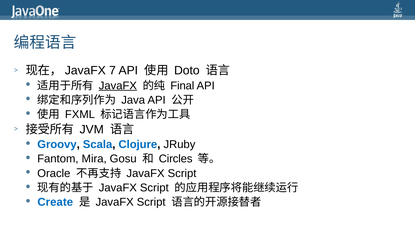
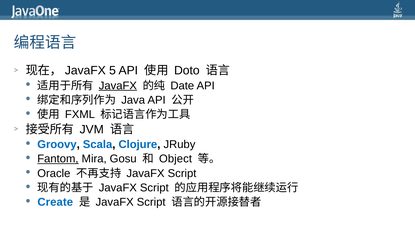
7: 7 -> 5 (112, 70)
Final: Final -> Date (182, 85)
Fantom underline: none -> present (58, 159)
Circles: Circles -> Object (176, 159)
